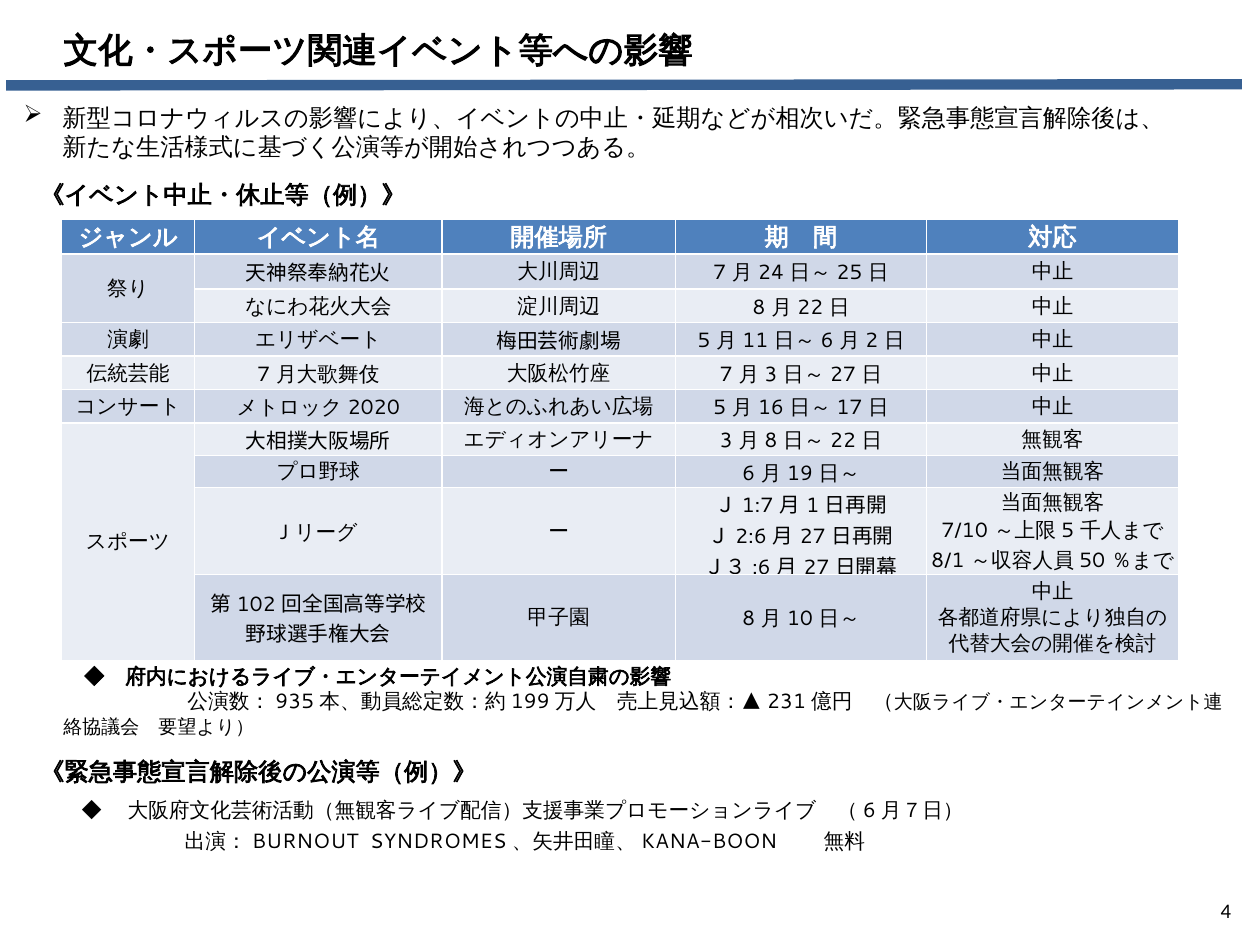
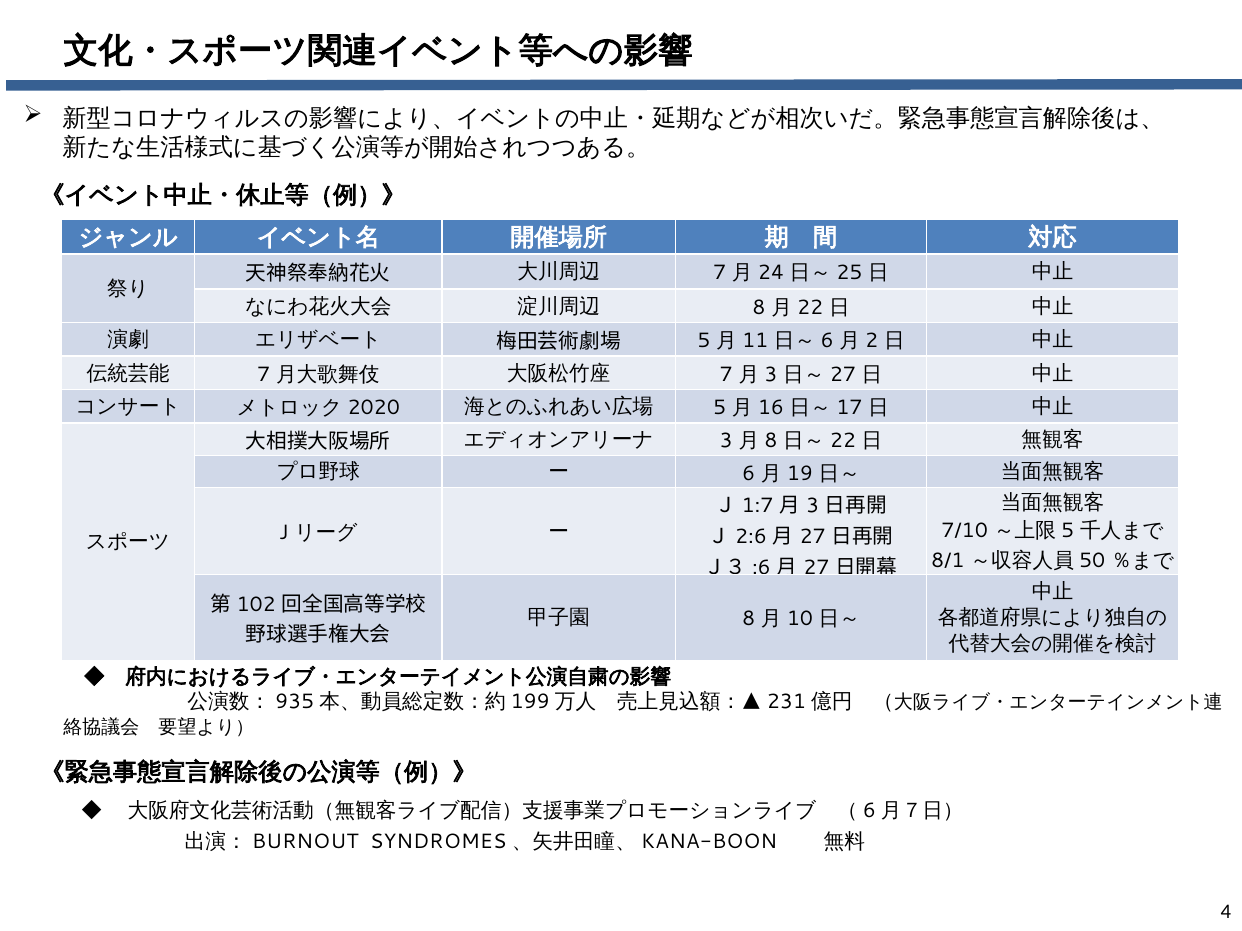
1: 1 -> 3 (813, 506)
